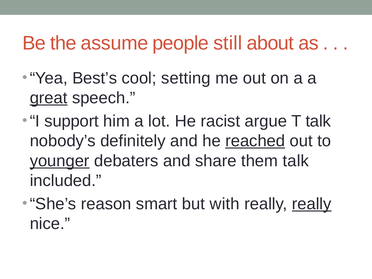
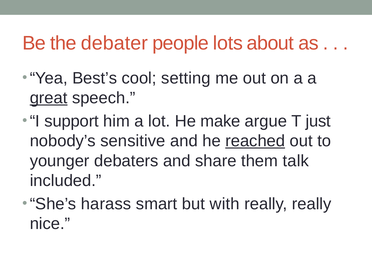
assume: assume -> debater (114, 43)
still: still -> lots (228, 43)
racist: racist -> make (220, 121)
T talk: talk -> just (318, 121)
definitely: definitely -> sensitive (133, 141)
younger underline: present -> none (60, 161)
reason: reason -> harass (106, 204)
really underline: present -> none (312, 204)
